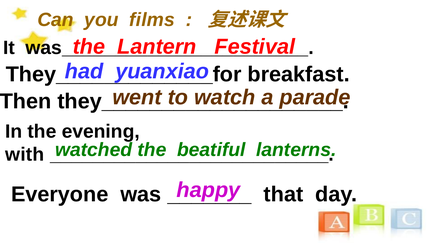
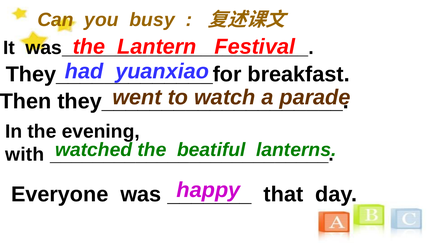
films: films -> busy (152, 20)
